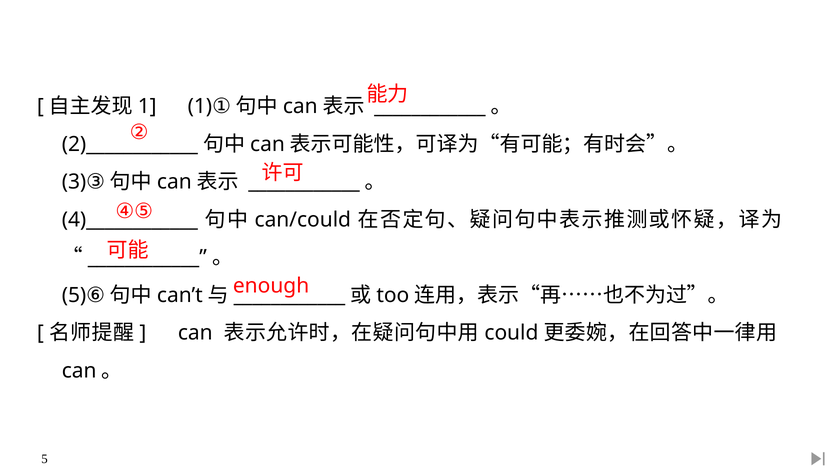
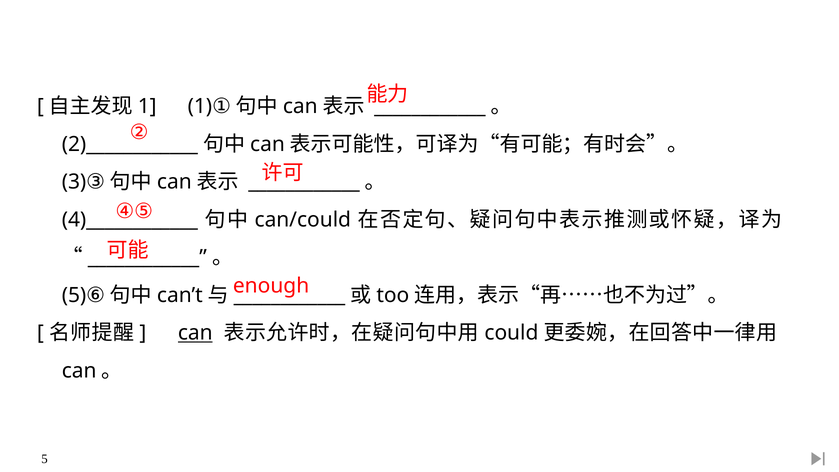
can underline: none -> present (195, 333)
